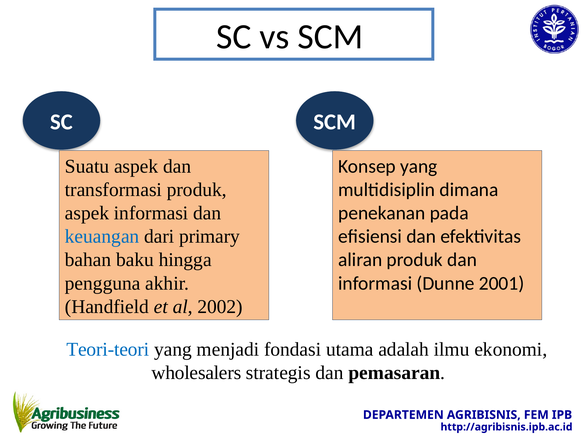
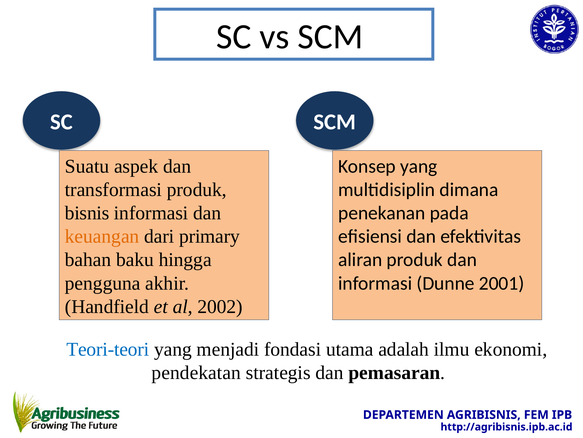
aspek: aspek -> bisnis (87, 213)
keuangan colour: blue -> orange (102, 236)
wholesalers: wholesalers -> pendekatan (196, 372)
